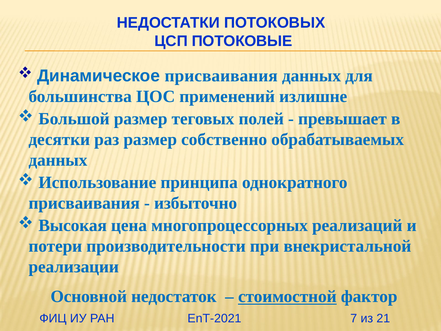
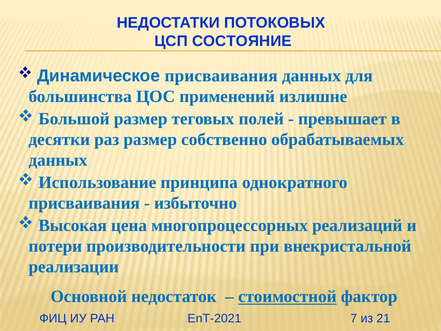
ПОТОКОВЫЕ: ПОТОКОВЫЕ -> СОСТОЯНИЕ (242, 41)
